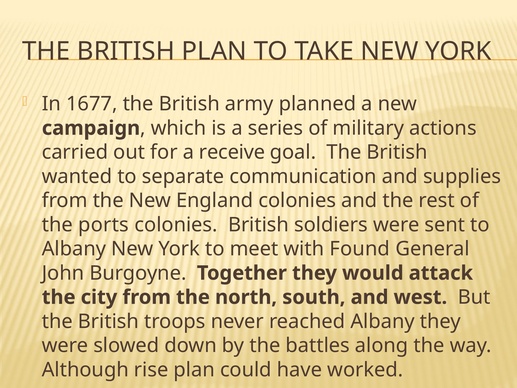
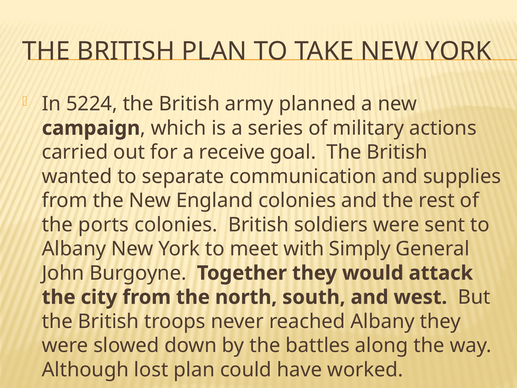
1677: 1677 -> 5224 (92, 104)
Found: Found -> Simply (360, 249)
rise: rise -> lost (151, 369)
